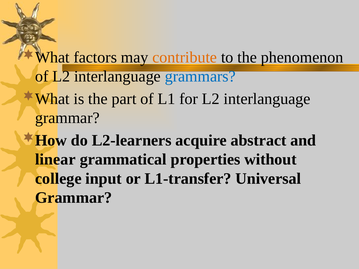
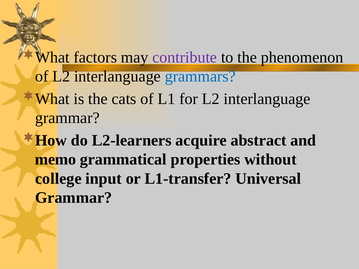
contribute colour: orange -> purple (185, 57)
part: part -> cats (124, 99)
linear: linear -> memo (55, 160)
